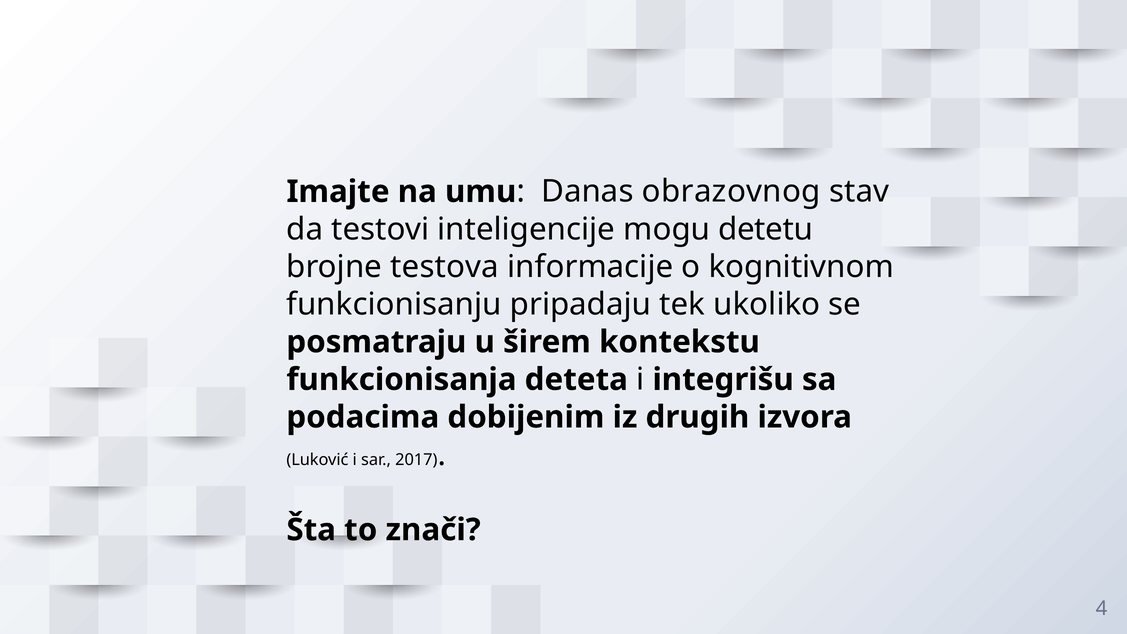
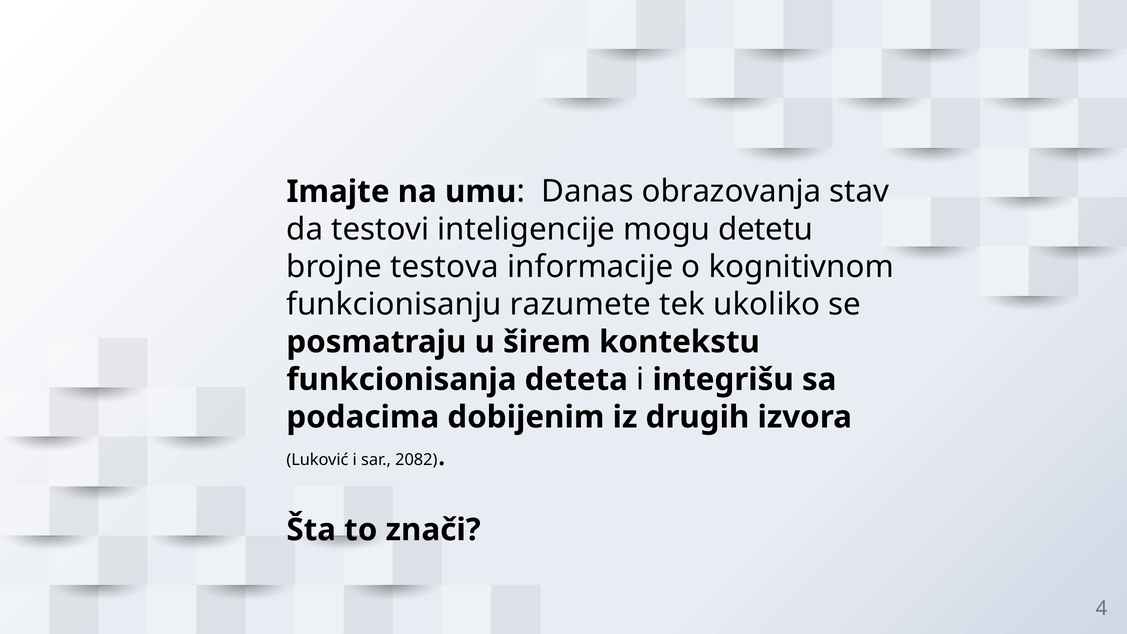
obrazovnog: obrazovnog -> obrazovanja (732, 192)
pripadaju: pripadaju -> razumete (581, 304)
2017: 2017 -> 2082 (416, 460)
